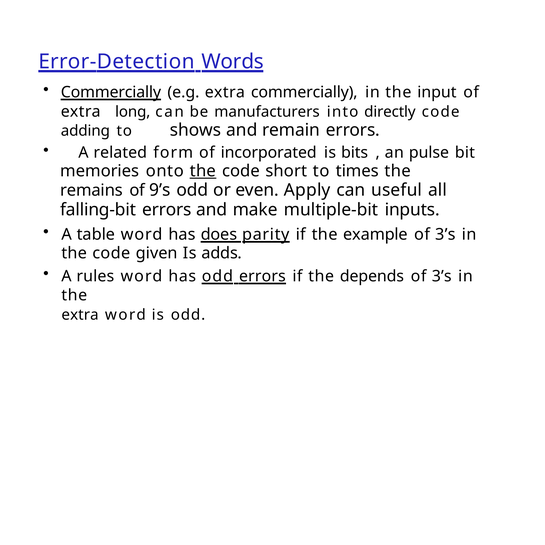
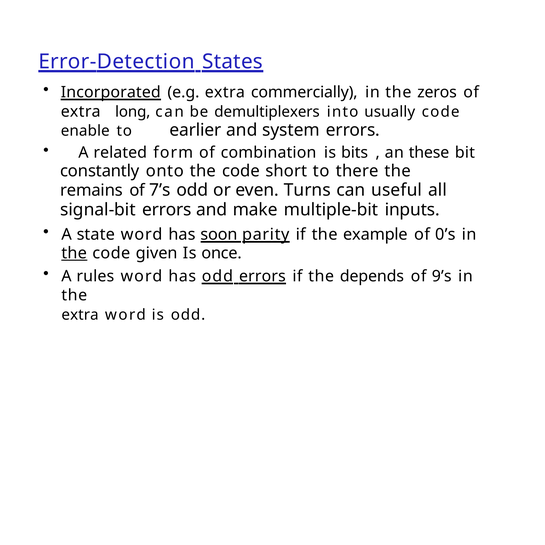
Words: Words -> States (232, 62)
Commercially: Commercially -> Incorporated (111, 92)
input: input -> zeros (437, 92)
manufacturers: manufacturers -> demultiplexers (267, 112)
directly: directly -> usually (390, 112)
adding: adding -> enable (85, 131)
shows: shows -> earlier (196, 130)
remain: remain -> system (291, 130)
incorporated: incorporated -> combination (269, 153)
pulse: pulse -> these (429, 153)
memories: memories -> constantly (100, 171)
the underline: present -> none (203, 171)
times: times -> there (357, 171)
9’s: 9’s -> 7’s (160, 190)
Apply: Apply -> Turns (307, 190)
falling-bit: falling-bit -> signal-bit (98, 210)
table: table -> state (96, 234)
does: does -> soon (219, 234)
3’s: 3’s -> 0’s (445, 234)
the underline: none -> present (74, 253)
adds: adds -> once (222, 253)
3’s: 3’s -> 9’s (442, 276)
